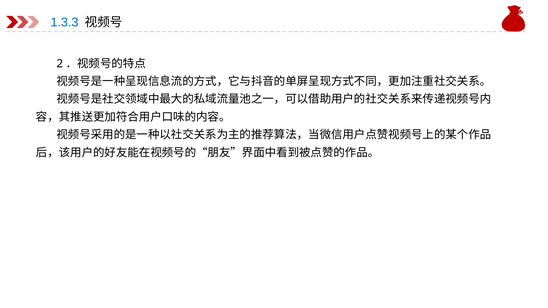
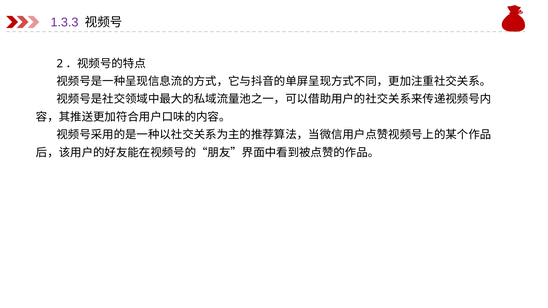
1.3.3 colour: blue -> purple (64, 22)
